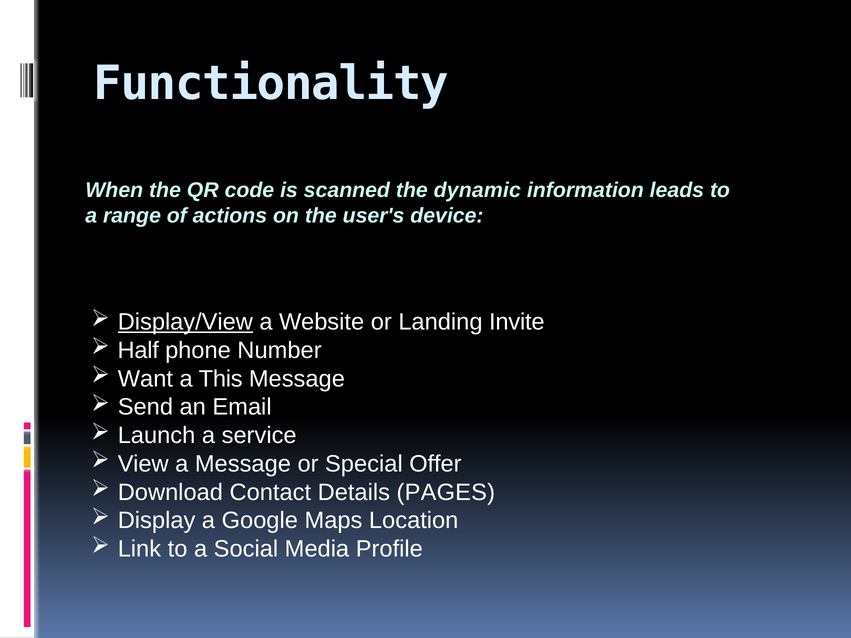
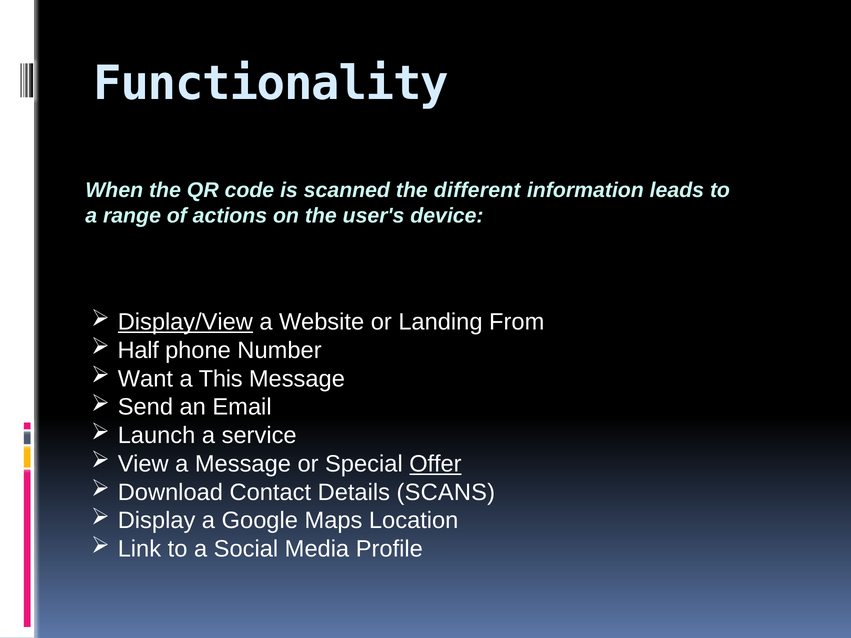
dynamic: dynamic -> different (477, 190)
Invite: Invite -> From (517, 322)
Offer underline: none -> present (435, 464)
PAGES: PAGES -> SCANS (446, 492)
